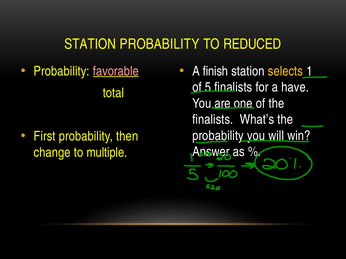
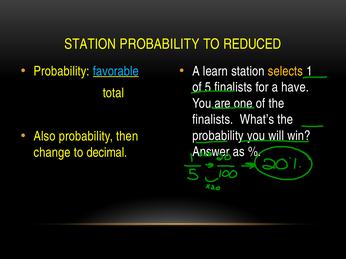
favorable colour: pink -> light blue (116, 71)
finish: finish -> learn (215, 71)
First: First -> Also (45, 137)
multiple: multiple -> decimal (107, 153)
